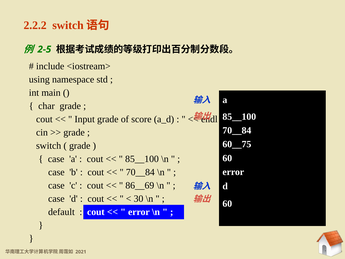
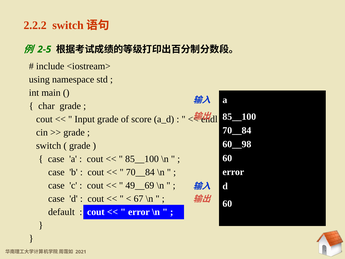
60__75: 60__75 -> 60__98 (237, 144)
86__69: 86__69 -> 49__69 (140, 185)
30: 30 -> 67 (139, 198)
